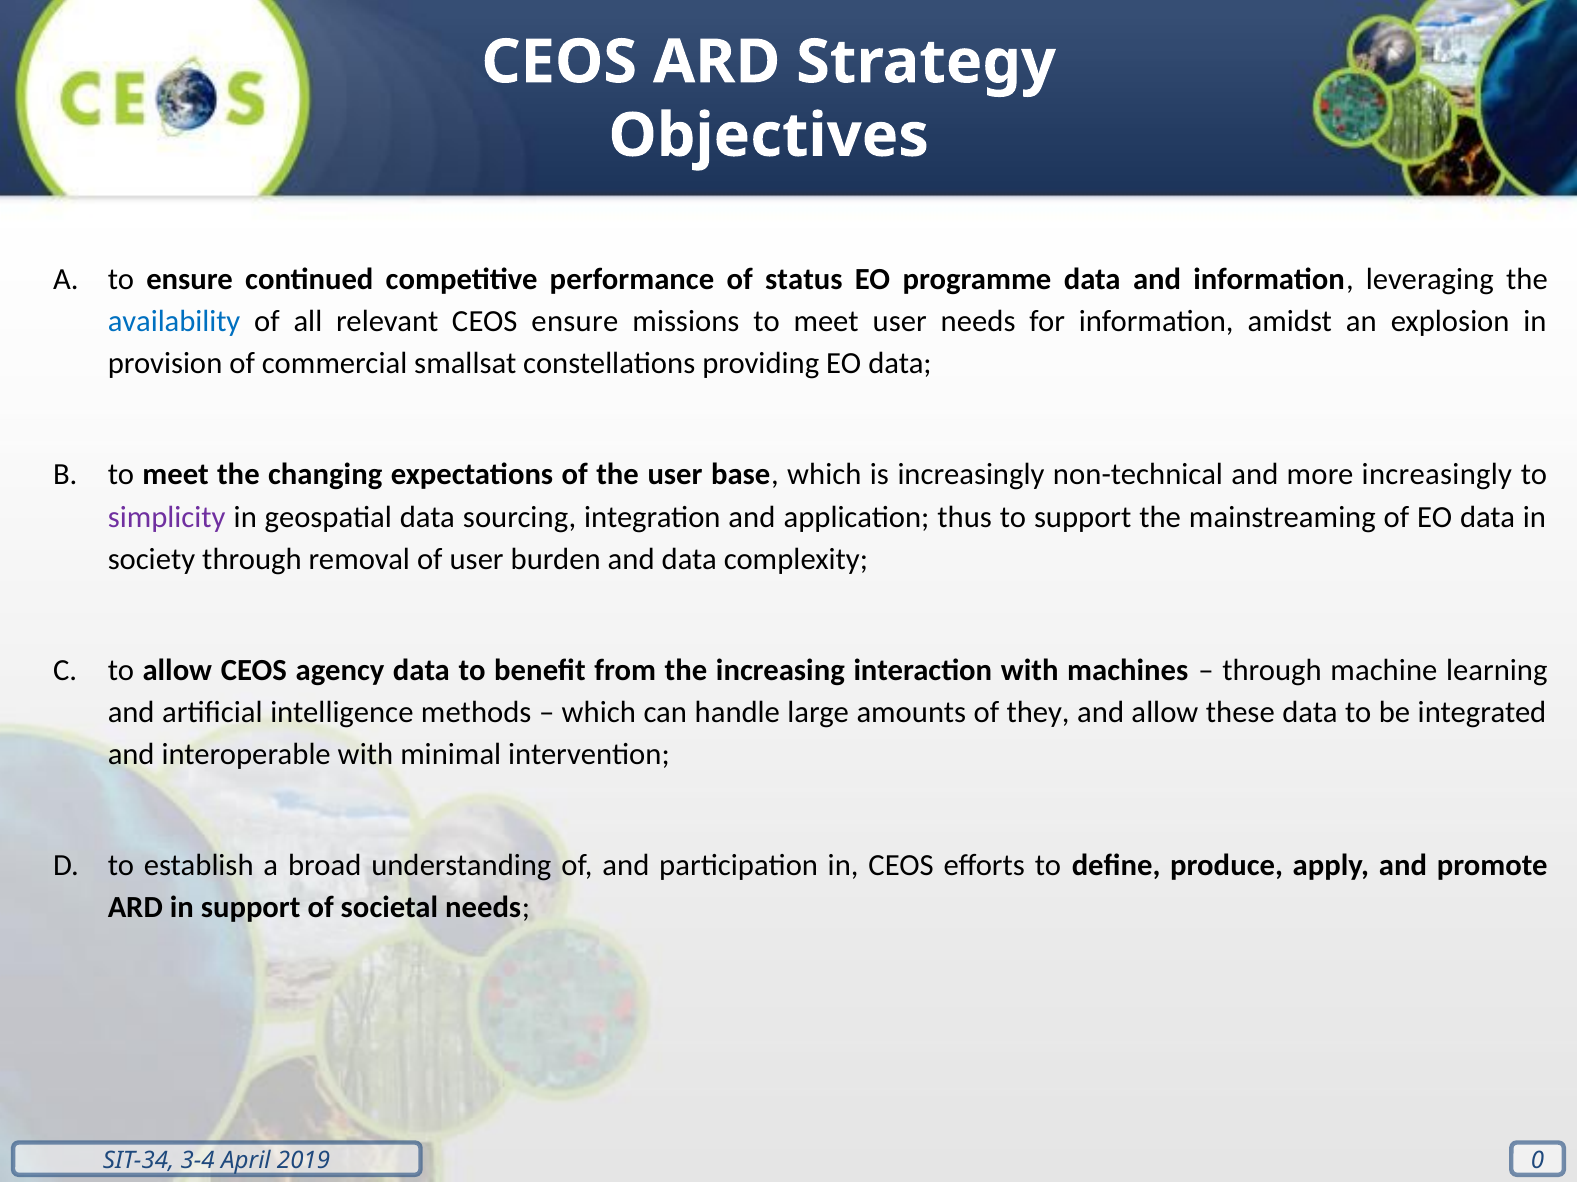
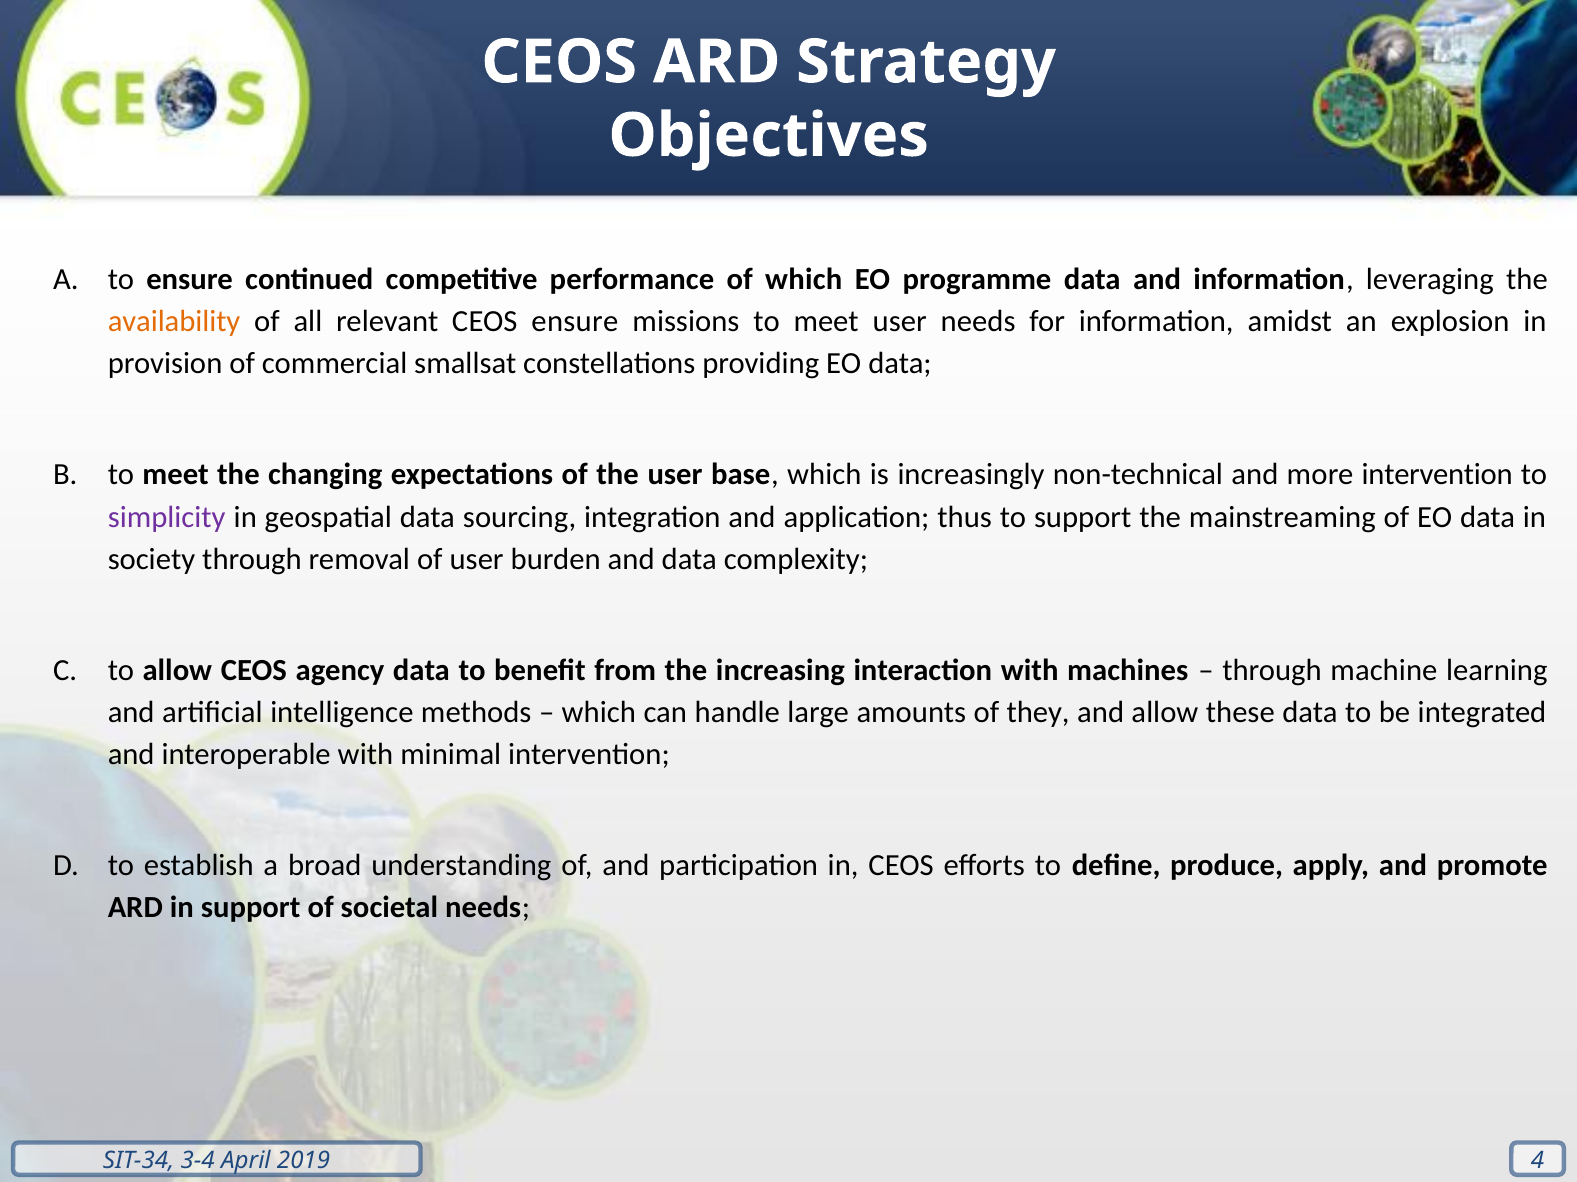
of status: status -> which (804, 280)
availability colour: blue -> orange (174, 322)
more increasingly: increasingly -> intervention (1437, 475)
0: 0 -> 4 (1538, 1161)
